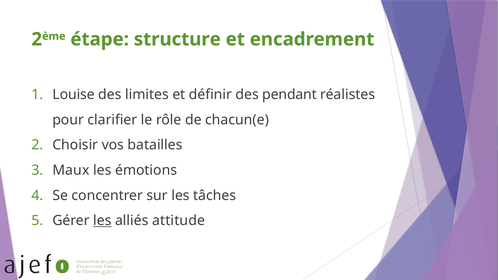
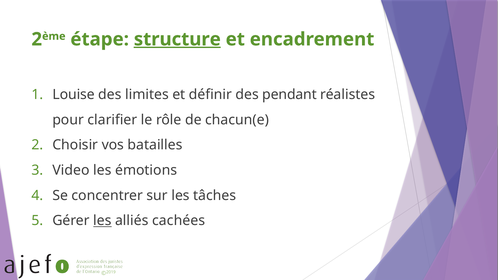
structure underline: none -> present (177, 39)
Maux: Maux -> Video (71, 170)
attitude: attitude -> cachées (179, 221)
